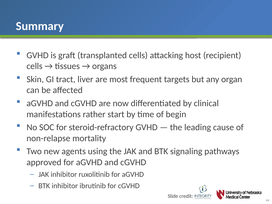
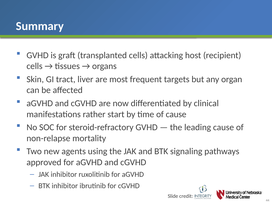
of begin: begin -> cause (176, 114)
